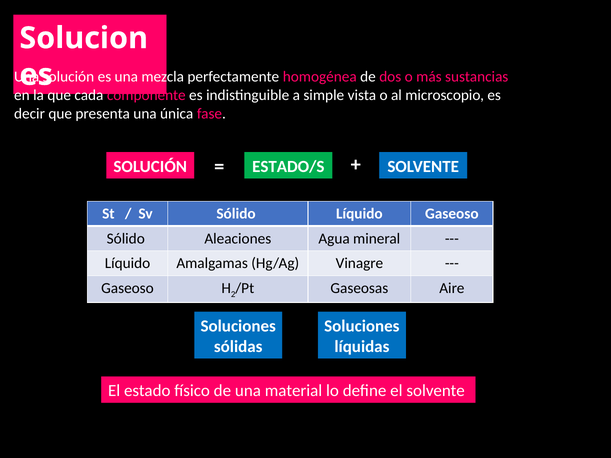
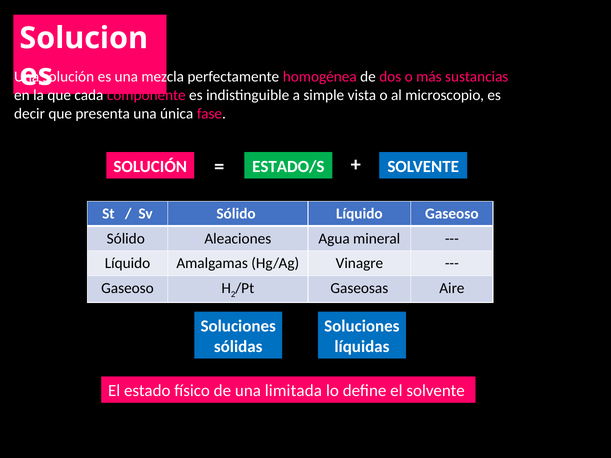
material: material -> limitada (293, 391)
